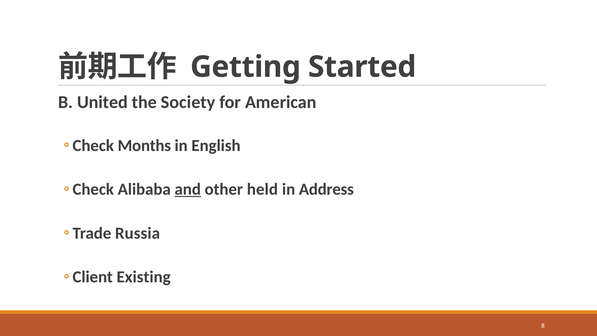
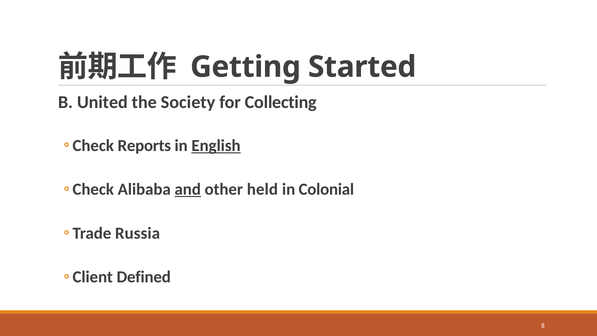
American: American -> Collecting (281, 102)
Months: Months -> Reports (144, 145)
English underline: none -> present (216, 145)
Address: Address -> Colonial (326, 189)
Existing: Existing -> Defined (144, 277)
